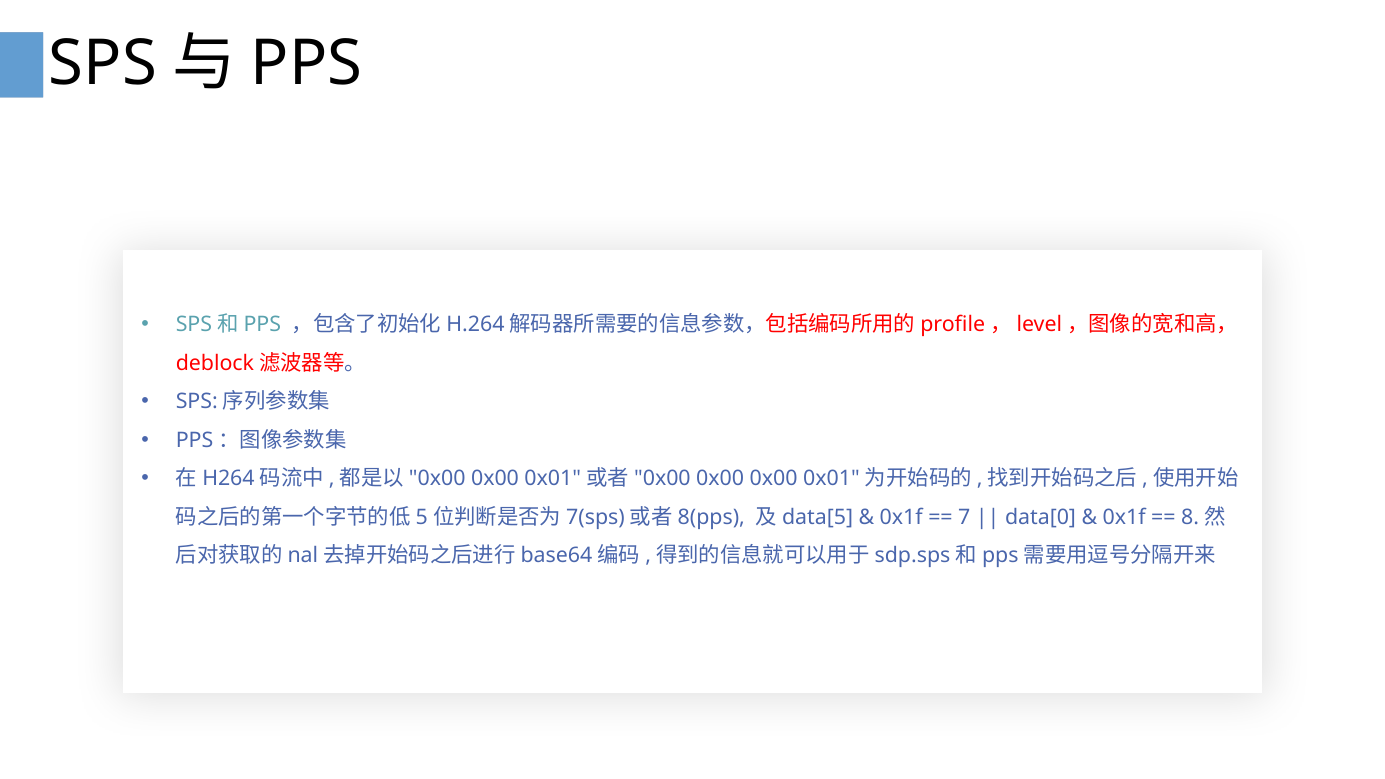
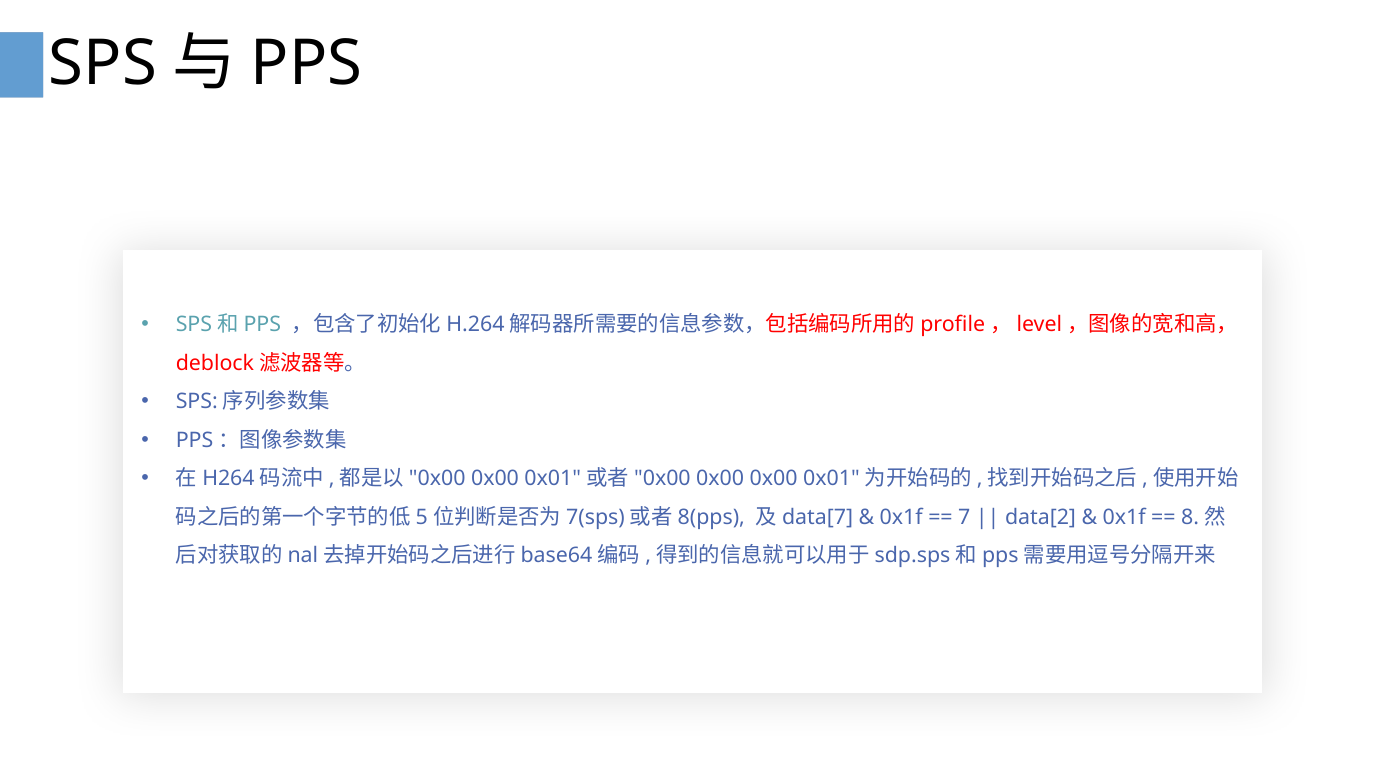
data[5: data[5 -> data[7 (818, 517)
data[0: data[0 -> data[2 (1041, 517)
